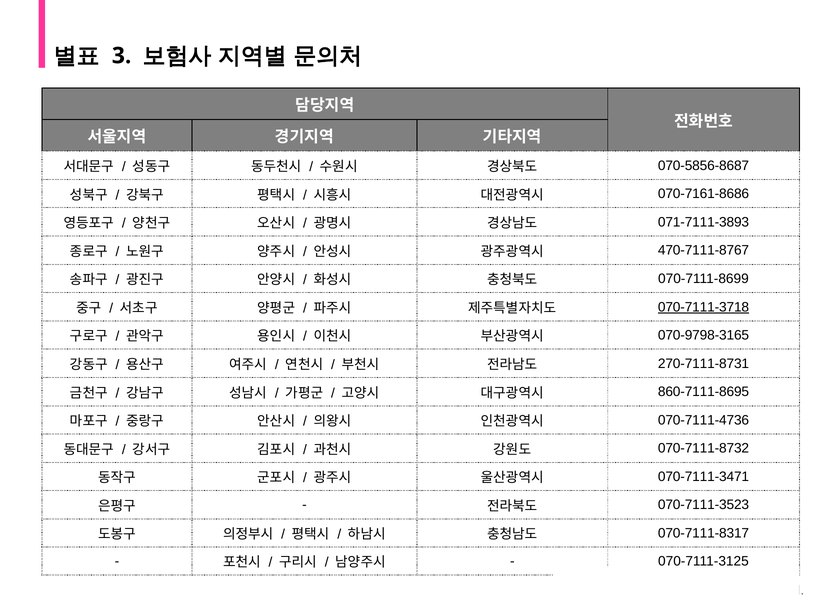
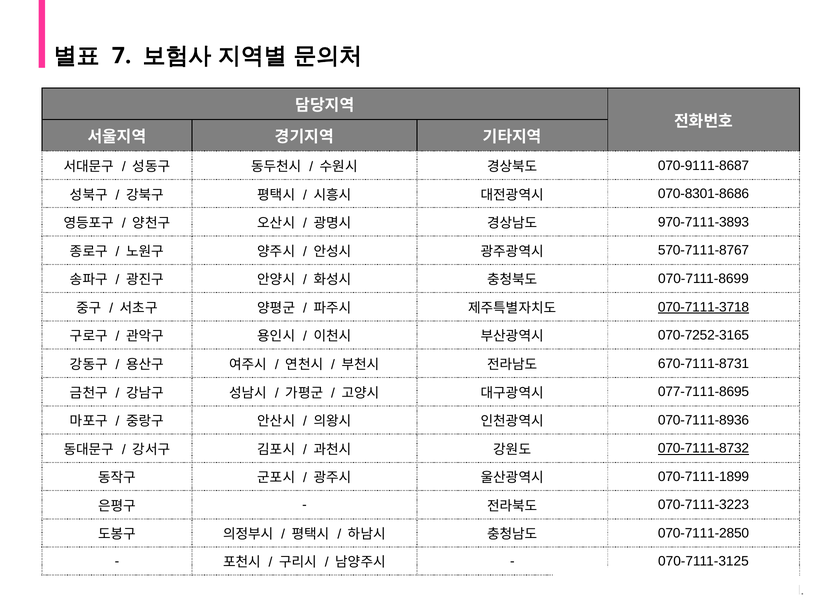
3: 3 -> 7 (122, 56)
070-5856-8687: 070-5856-8687 -> 070-9111-8687 (704, 166)
070-7161-8686: 070-7161-8686 -> 070-8301-8686 (704, 194)
071-7111-3893: 071-7111-3893 -> 970-7111-3893 (704, 222)
470-7111-8767: 470-7111-8767 -> 570-7111-8767 (704, 251)
070-9798-3165: 070-9798-3165 -> 070-7252-3165 (704, 336)
270-7111-8731: 270-7111-8731 -> 670-7111-8731 (704, 364)
860-7111-8695: 860-7111-8695 -> 077-7111-8695 (704, 392)
070-7111-4736: 070-7111-4736 -> 070-7111-8936 (704, 421)
070-7111-8732 underline: none -> present (704, 449)
070-7111-3471: 070-7111-3471 -> 070-7111-1899 (704, 477)
070-7111-3523: 070-7111-3523 -> 070-7111-3223 (704, 505)
070-7111-8317: 070-7111-8317 -> 070-7111-2850 (704, 534)
